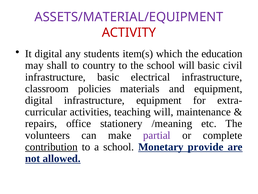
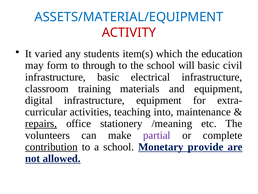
ASSETS/MATERIAL/EQUIPMENT colour: purple -> blue (129, 17)
It digital: digital -> varied (48, 54)
shall: shall -> form (57, 65)
country: country -> through (99, 65)
policies: policies -> training (94, 88)
teaching will: will -> into (164, 112)
repairs underline: none -> present (41, 123)
